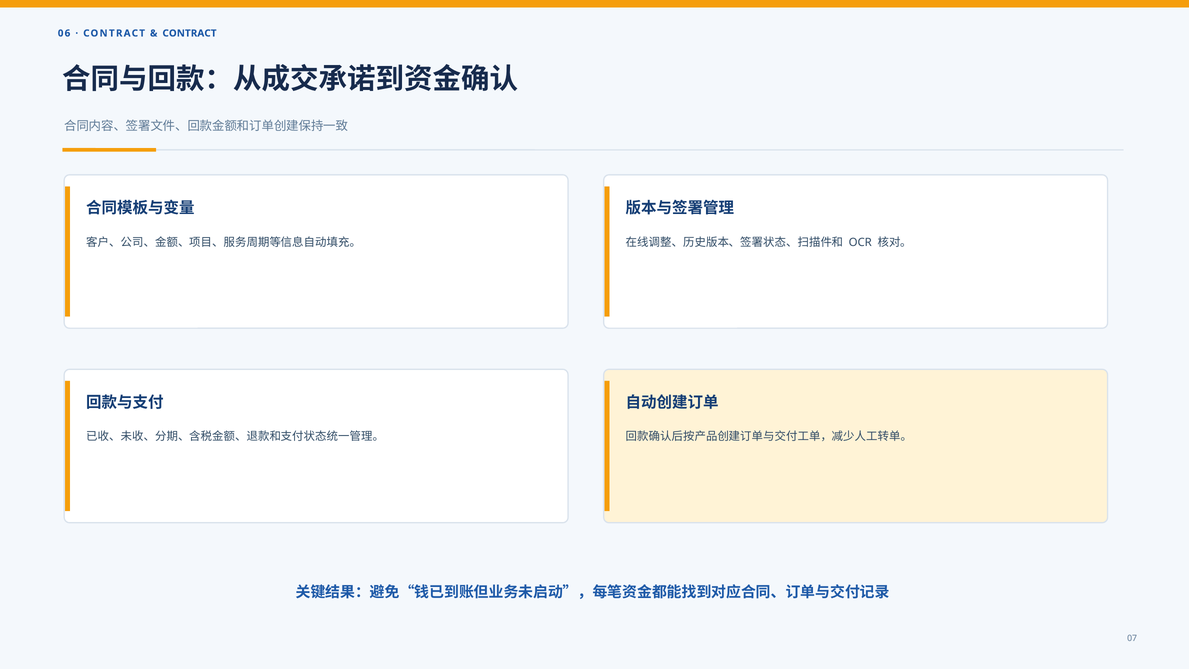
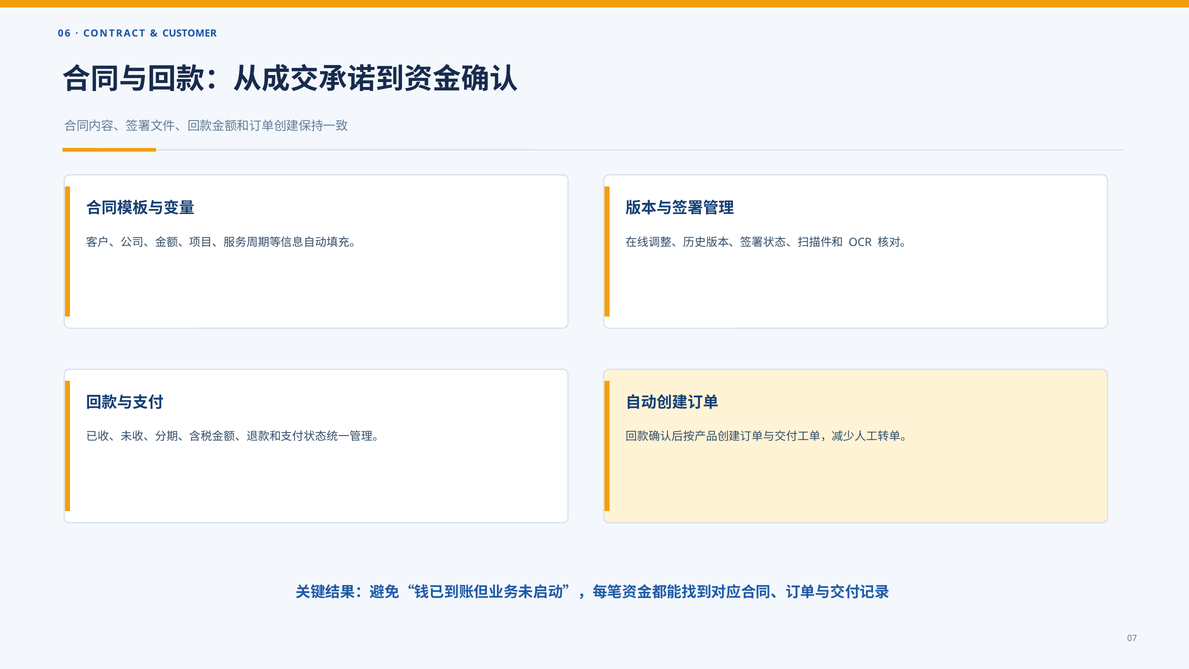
CONTRACT: CONTRACT -> CUSTOMER (190, 33)
